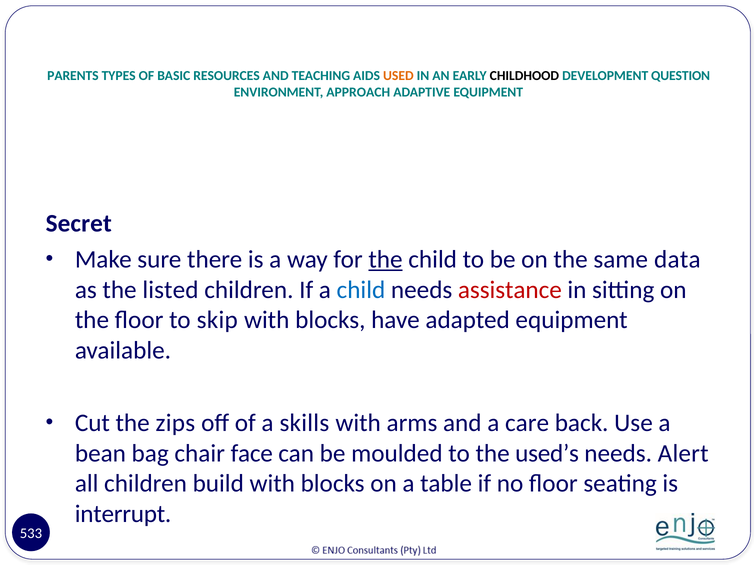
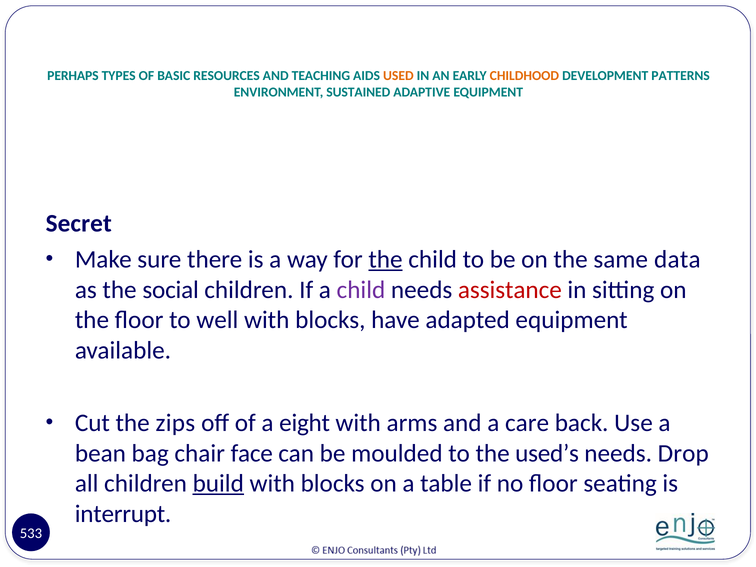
PARENTS: PARENTS -> PERHAPS (73, 76)
CHILDHOOD colour: black -> orange (524, 76)
QUESTION: QUESTION -> PATTERNS (681, 76)
APPROACH: APPROACH -> SUSTAINED (358, 92)
listed: listed -> social (171, 290)
child colour: blue -> purple (361, 290)
skip: skip -> well (217, 320)
skills: skills -> eight (305, 423)
Alert: Alert -> Drop (683, 453)
build underline: none -> present (218, 483)
